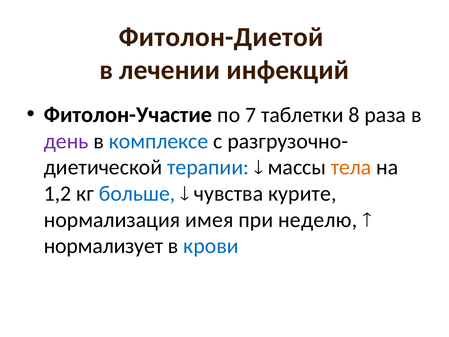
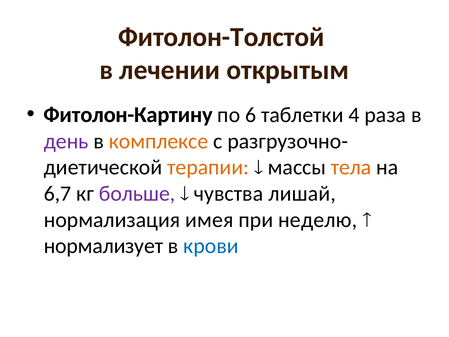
Фитолон-Диетой: Фитолон-Диетой -> Фитолон-Толстой (221, 37)
инфекций: инфекций -> открытым (288, 70)
Фитолон-Участие: Фитолон-Участие -> Фитолон-Картину (128, 115)
7: 7 -> 6 (251, 115)
8: 8 -> 4 (354, 115)
комплексе colour: blue -> orange (159, 141)
терапии colour: blue -> orange (208, 167)
1,2: 1,2 -> 6,7 (58, 193)
больше colour: blue -> purple (137, 193)
курите: курите -> лишай (302, 193)
